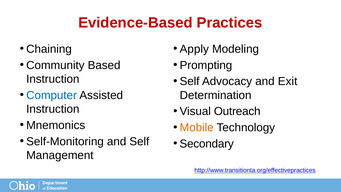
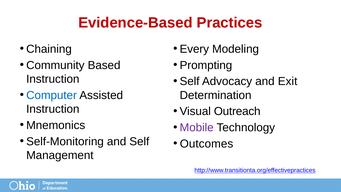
Apply: Apply -> Every (194, 49)
Mobile colour: orange -> purple (197, 127)
Secondary: Secondary -> Outcomes (207, 144)
